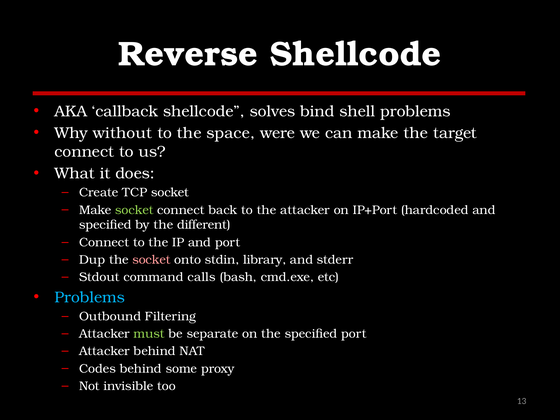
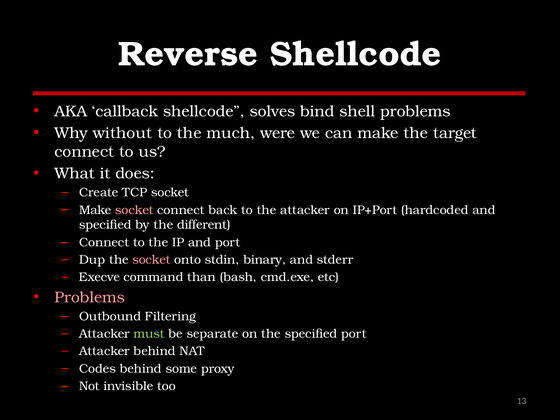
space: space -> much (231, 133)
socket colour: light green -> pink (134, 210)
library: library -> binary (265, 260)
Stdout: Stdout -> Execve (99, 277)
calls: calls -> than (202, 277)
Problems colour: light blue -> pink (90, 297)
